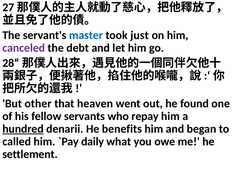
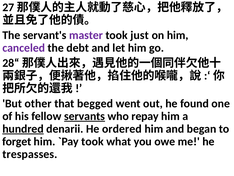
master colour: blue -> purple (86, 35)
heaven: heaven -> begged (95, 103)
servants underline: none -> present (85, 116)
benefits: benefits -> ordered (122, 128)
called: called -> forget (17, 141)
daily: daily -> took (92, 141)
settlement: settlement -> trespasses (30, 154)
